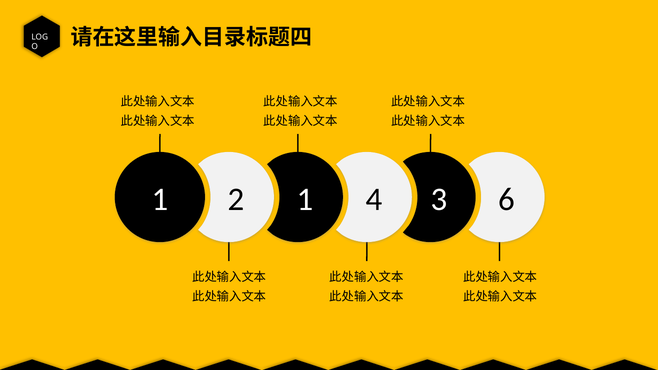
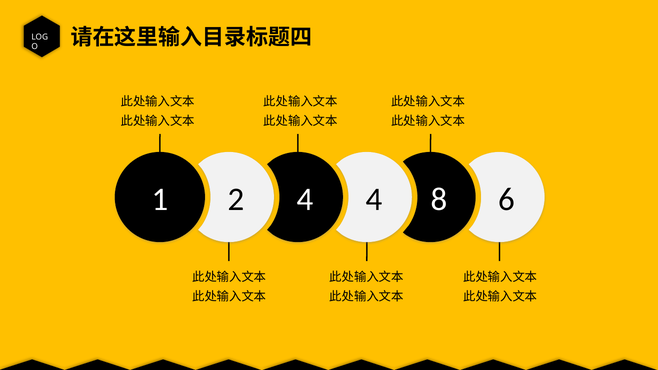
2 1: 1 -> 4 (305, 199)
3: 3 -> 8 (439, 199)
